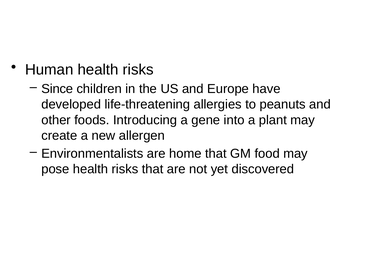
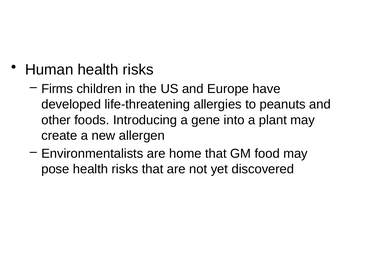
Since: Since -> Firms (57, 89)
